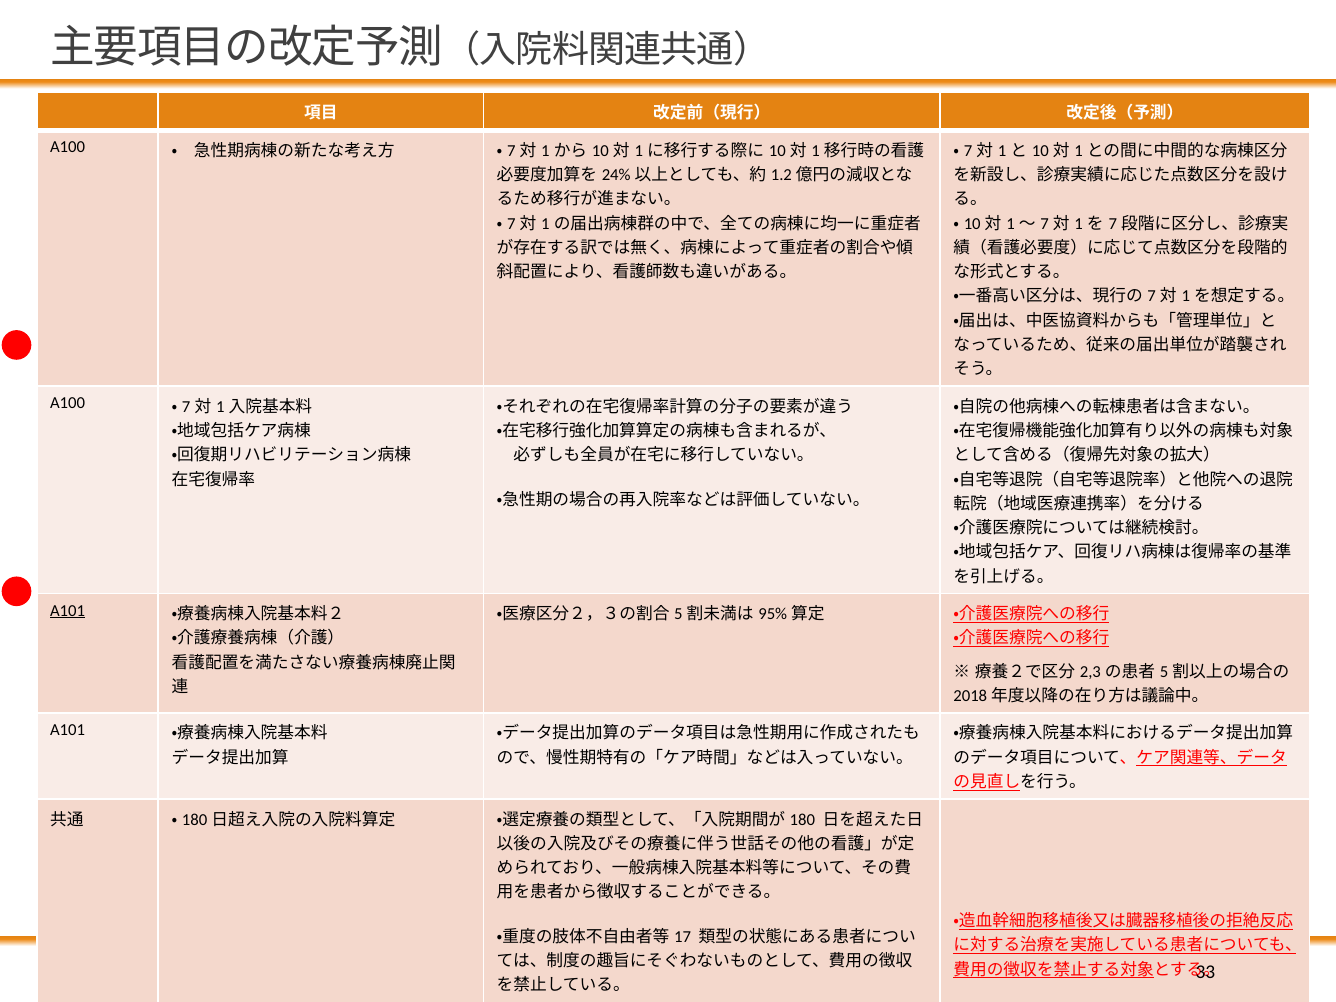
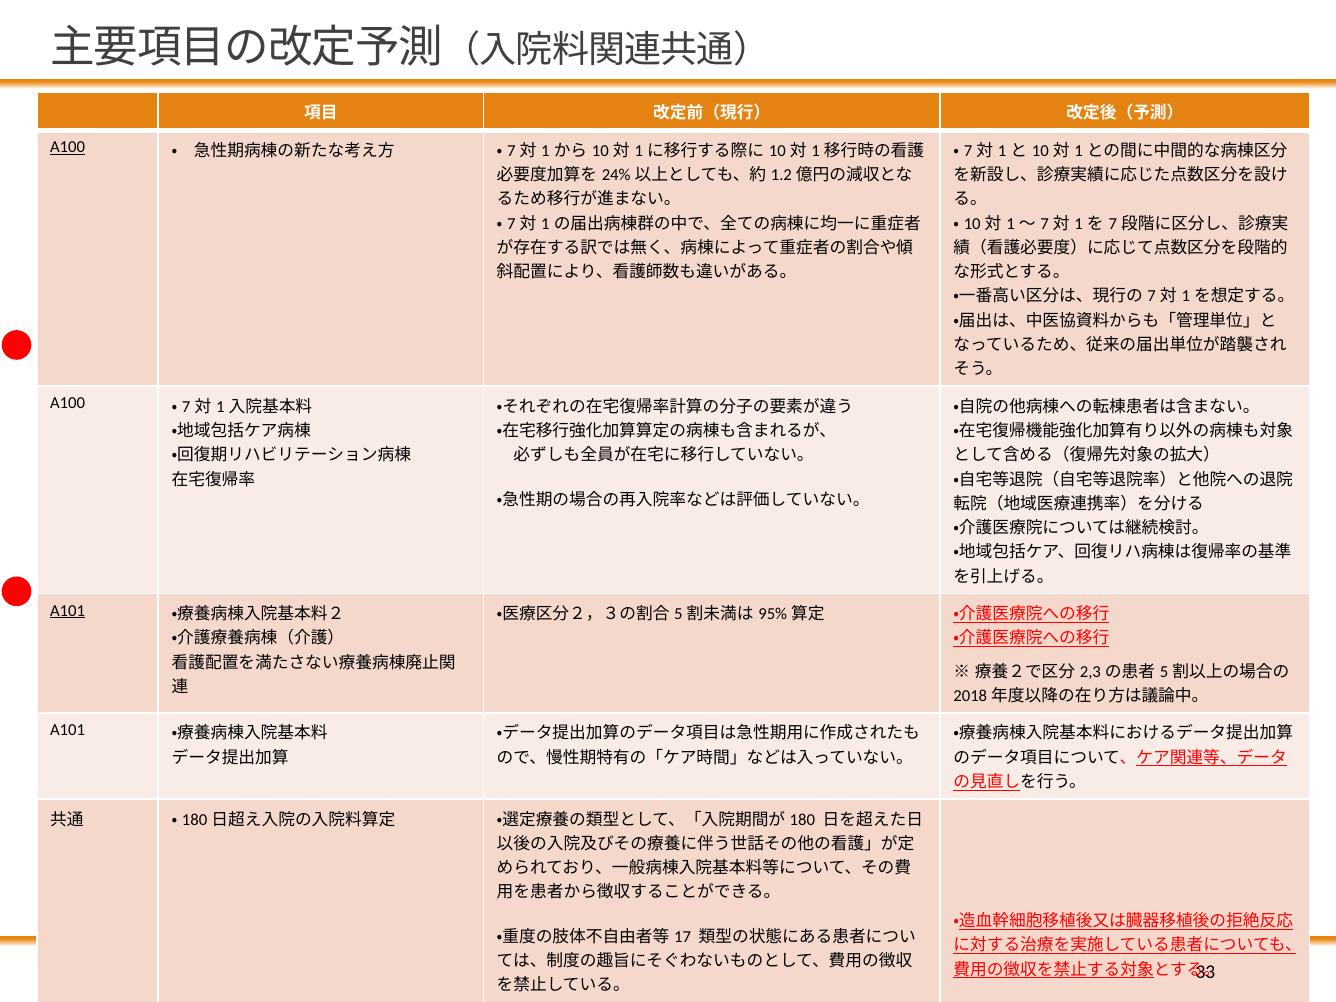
A100 underline: none -> present (68, 147)
